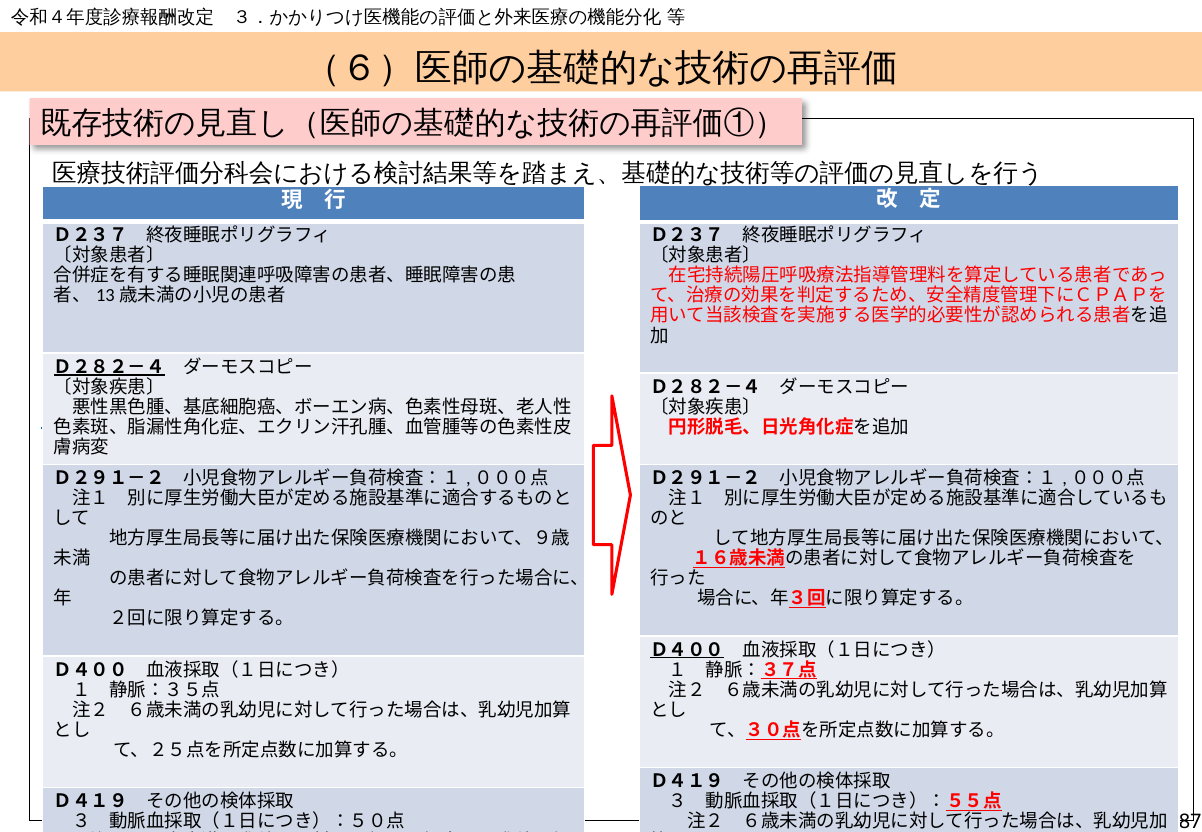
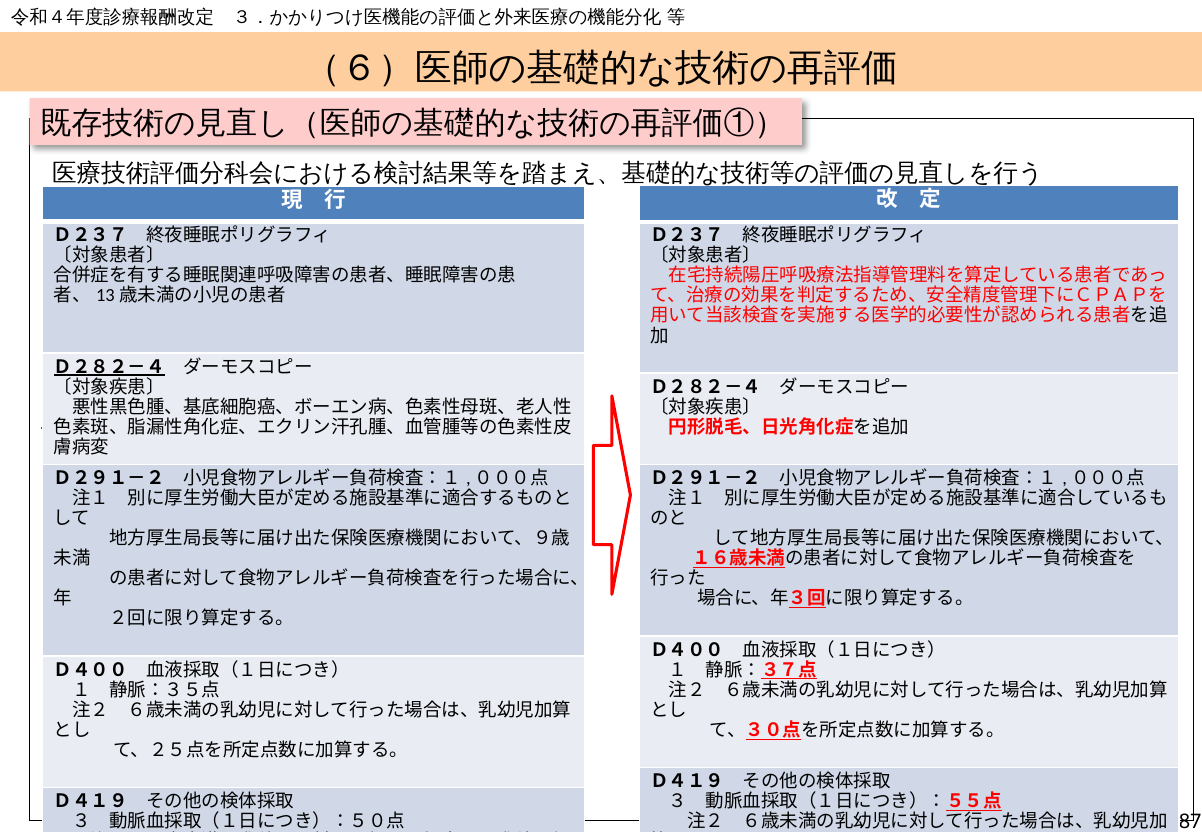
Ｄ４００ underline: present -> none (687, 650)
